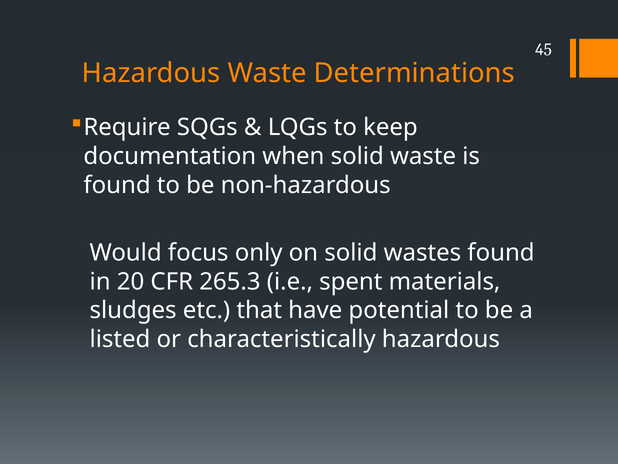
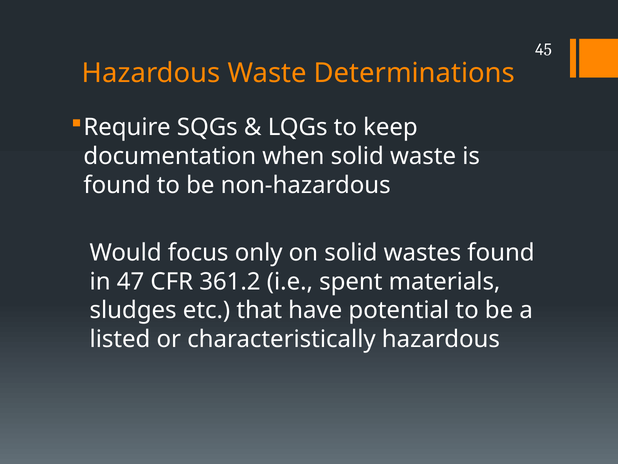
20: 20 -> 47 (131, 281)
265.3: 265.3 -> 361.2 (230, 281)
